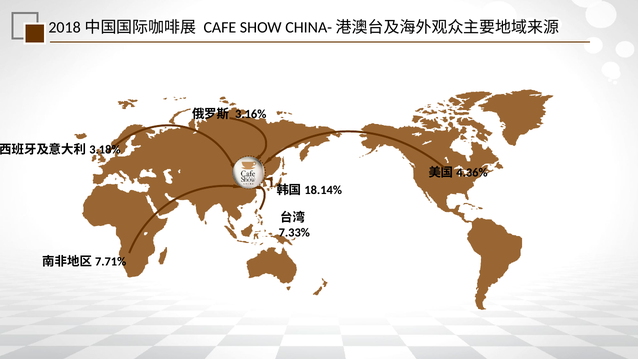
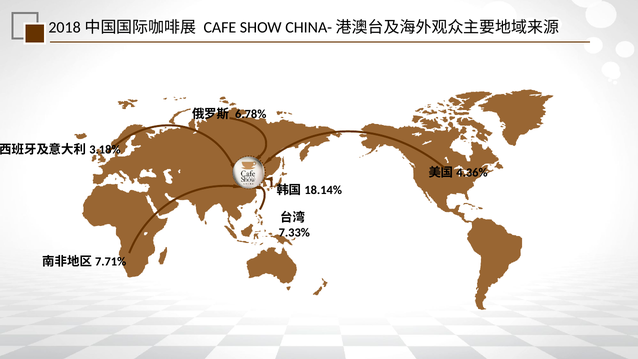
3.16%: 3.16% -> 6.78% (251, 114)
